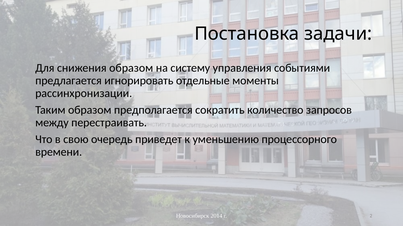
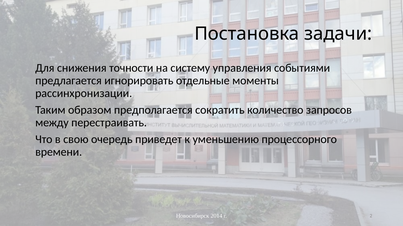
снижения образом: образом -> точности (131, 68)
